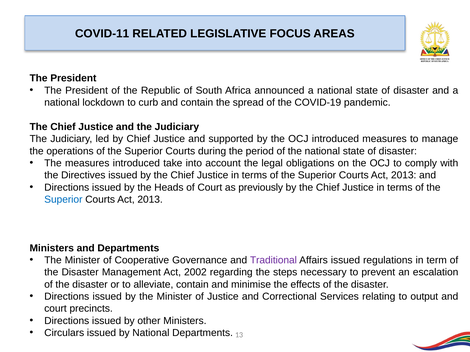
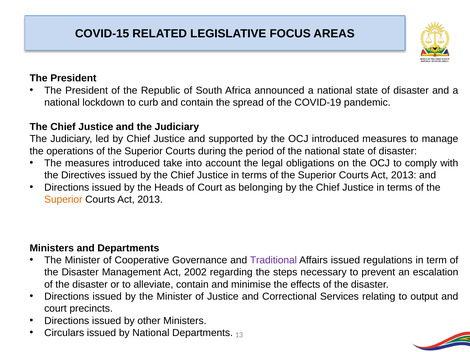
COVID-11: COVID-11 -> COVID-15 (102, 34)
previously: previously -> belonging (261, 188)
Superior colour: blue -> orange (63, 200)
